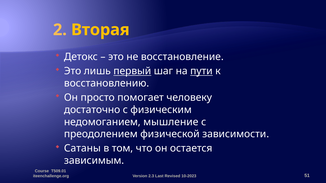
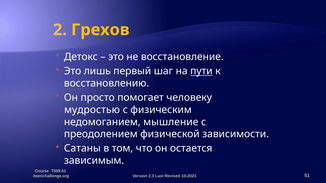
Вторая: Вторая -> Грехов (100, 30)
первый underline: present -> none (132, 71)
достаточно: достаточно -> мудростью (92, 110)
